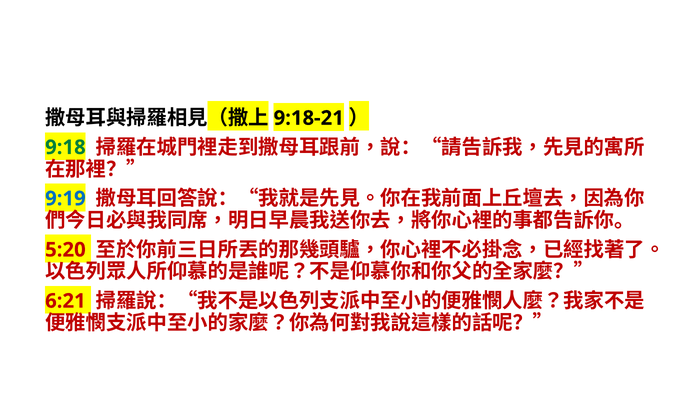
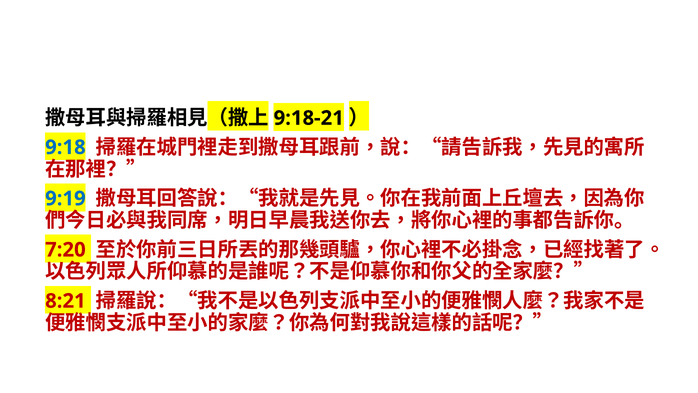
9:18 colour: green -> blue (65, 147)
5:20: 5:20 -> 7:20 (65, 250)
6:21: 6:21 -> 8:21 (65, 301)
